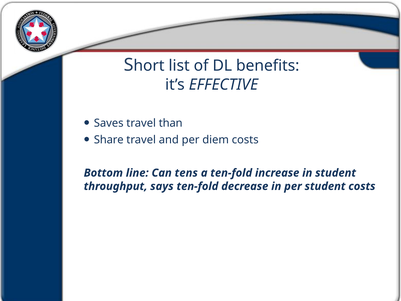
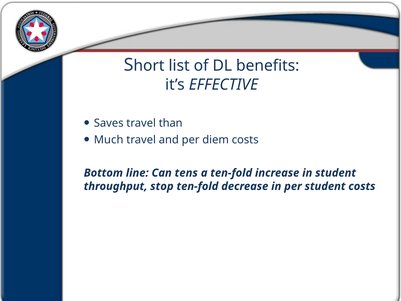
Share: Share -> Much (109, 140)
says: says -> stop (162, 186)
